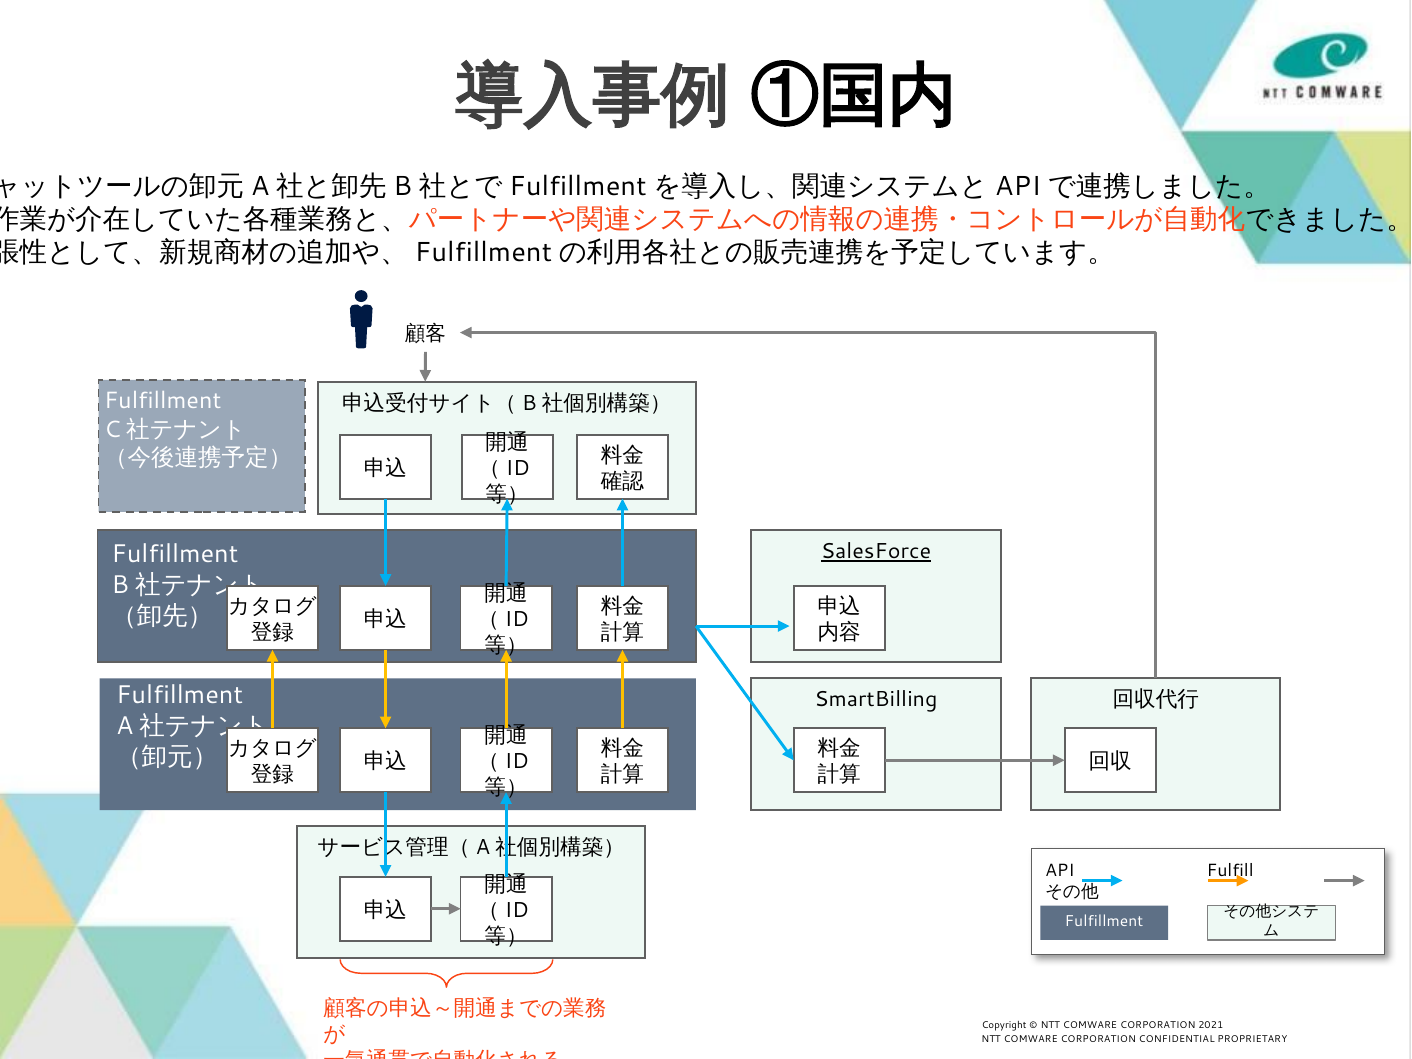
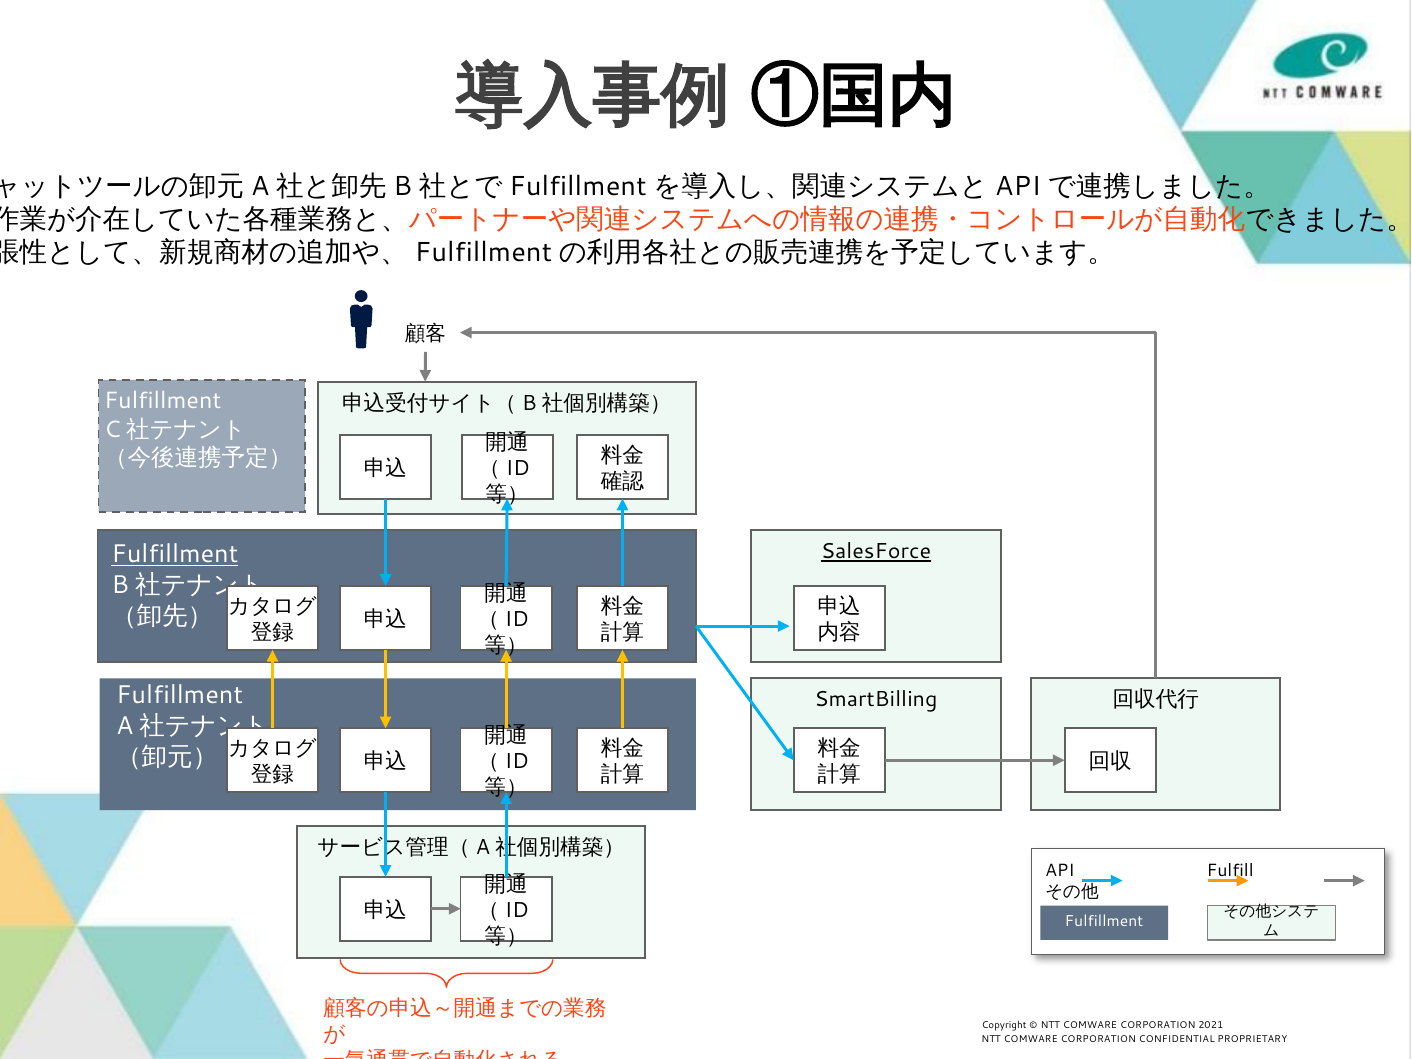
Fulfillment underline: none -> present (175, 554)
